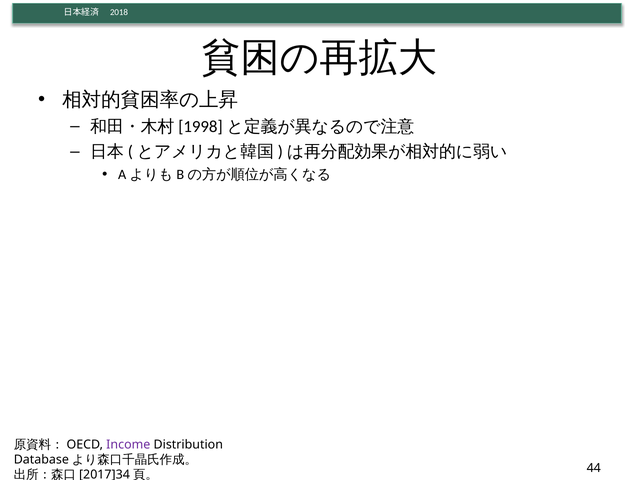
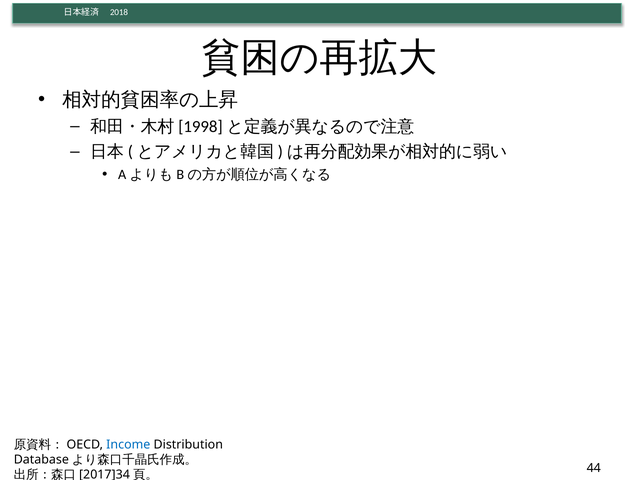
Income colour: purple -> blue (128, 444)
